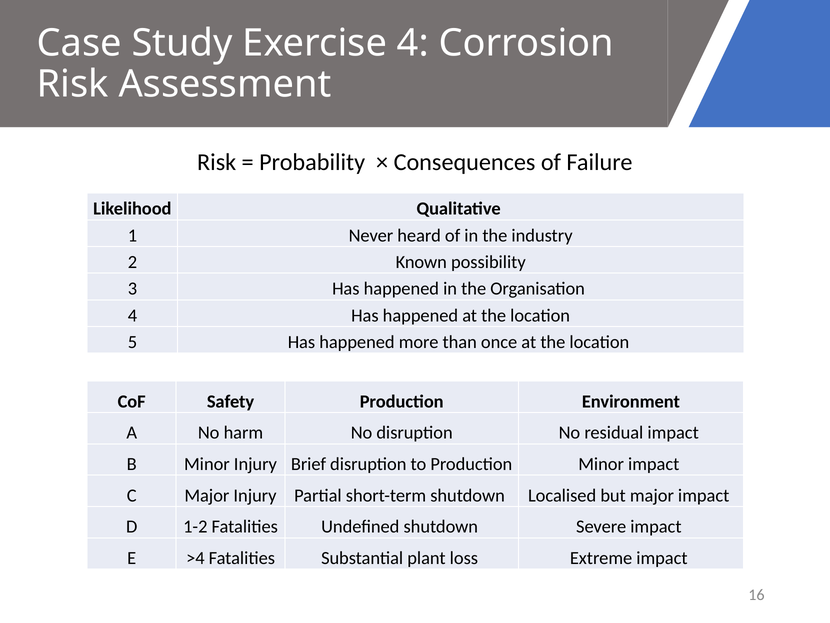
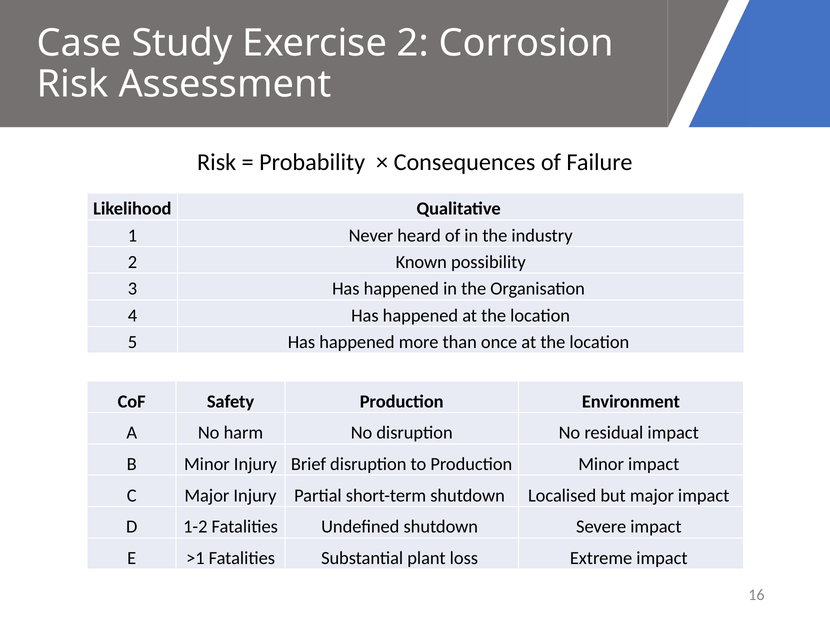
Exercise 4: 4 -> 2 (413, 43)
>4: >4 -> >1 (195, 558)
